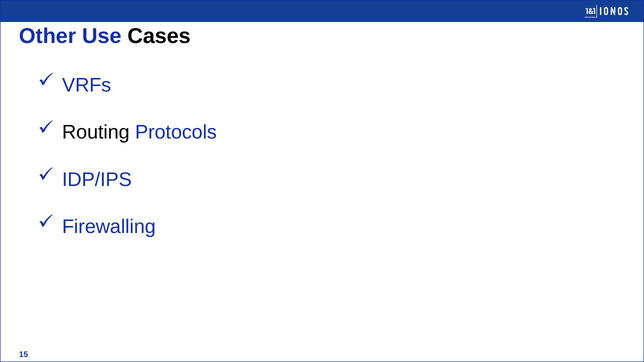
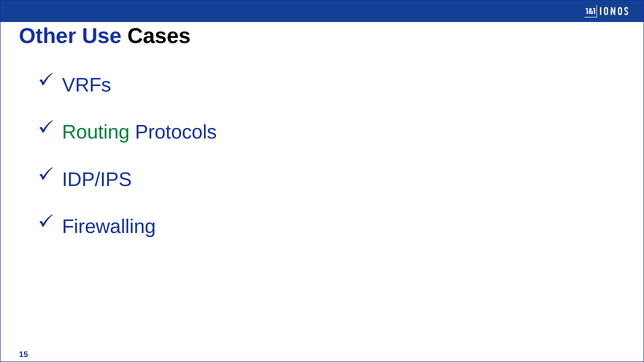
Routing colour: black -> green (96, 132)
